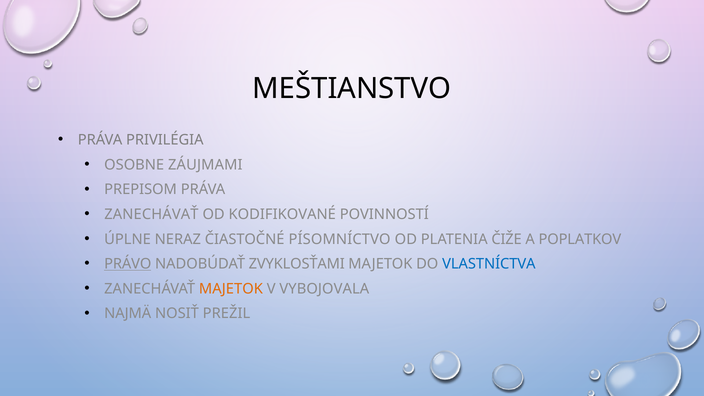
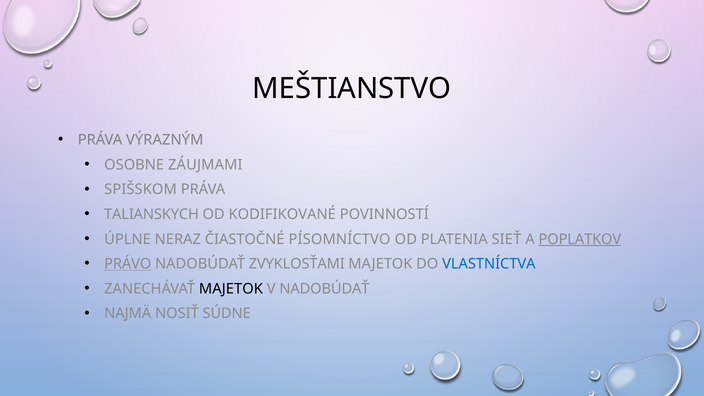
PRIVILÉGIA: PRIVILÉGIA -> VÝRAZNÝM (165, 140)
PREPISOM: PREPISOM -> SPIŠSKOM (141, 190)
ZANECHÁVAŤ: ZANECHÁVAŤ -> TALIANSKYCH (152, 214)
ČIŽE: ČIŽE -> SIEŤ (506, 239)
POPLATKOV underline: none -> present (580, 239)
MAJETOK colour: orange -> black (231, 289)
V VYBOJOVALA: VYBOJOVALA -> NADOBÚDAŤ (324, 289)
PREŽIL: PREŽIL -> SÚDNE (227, 314)
